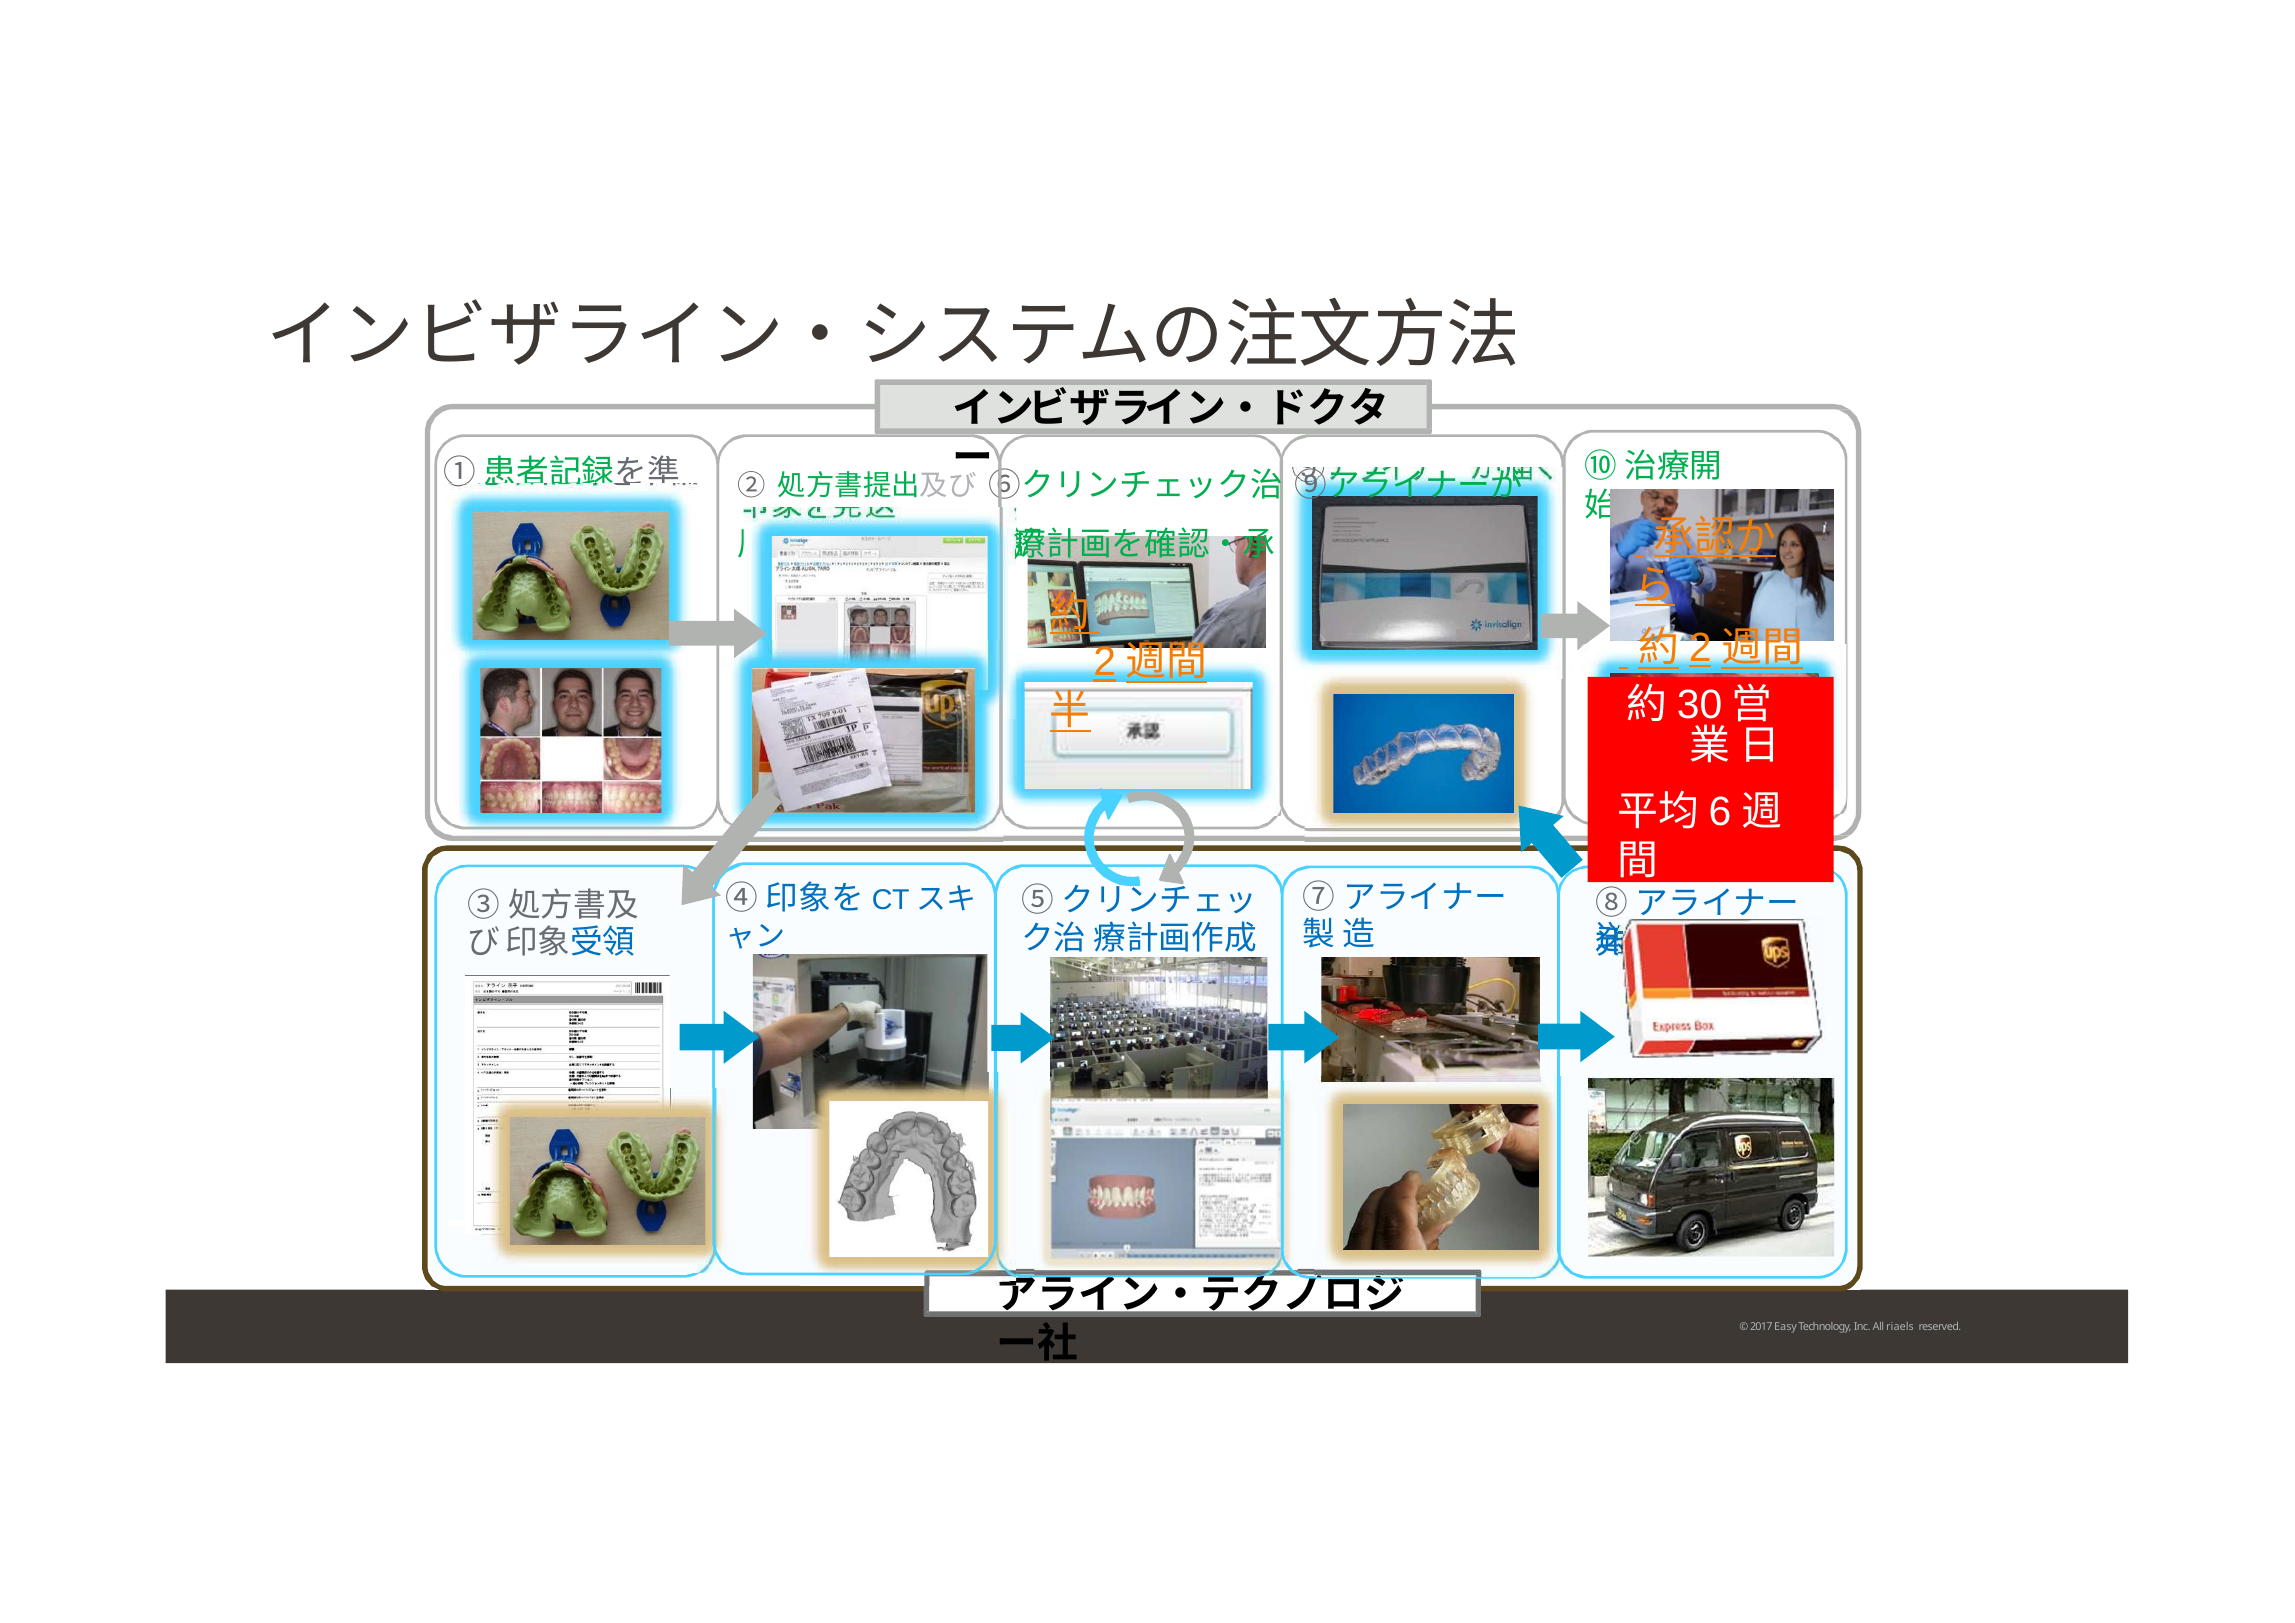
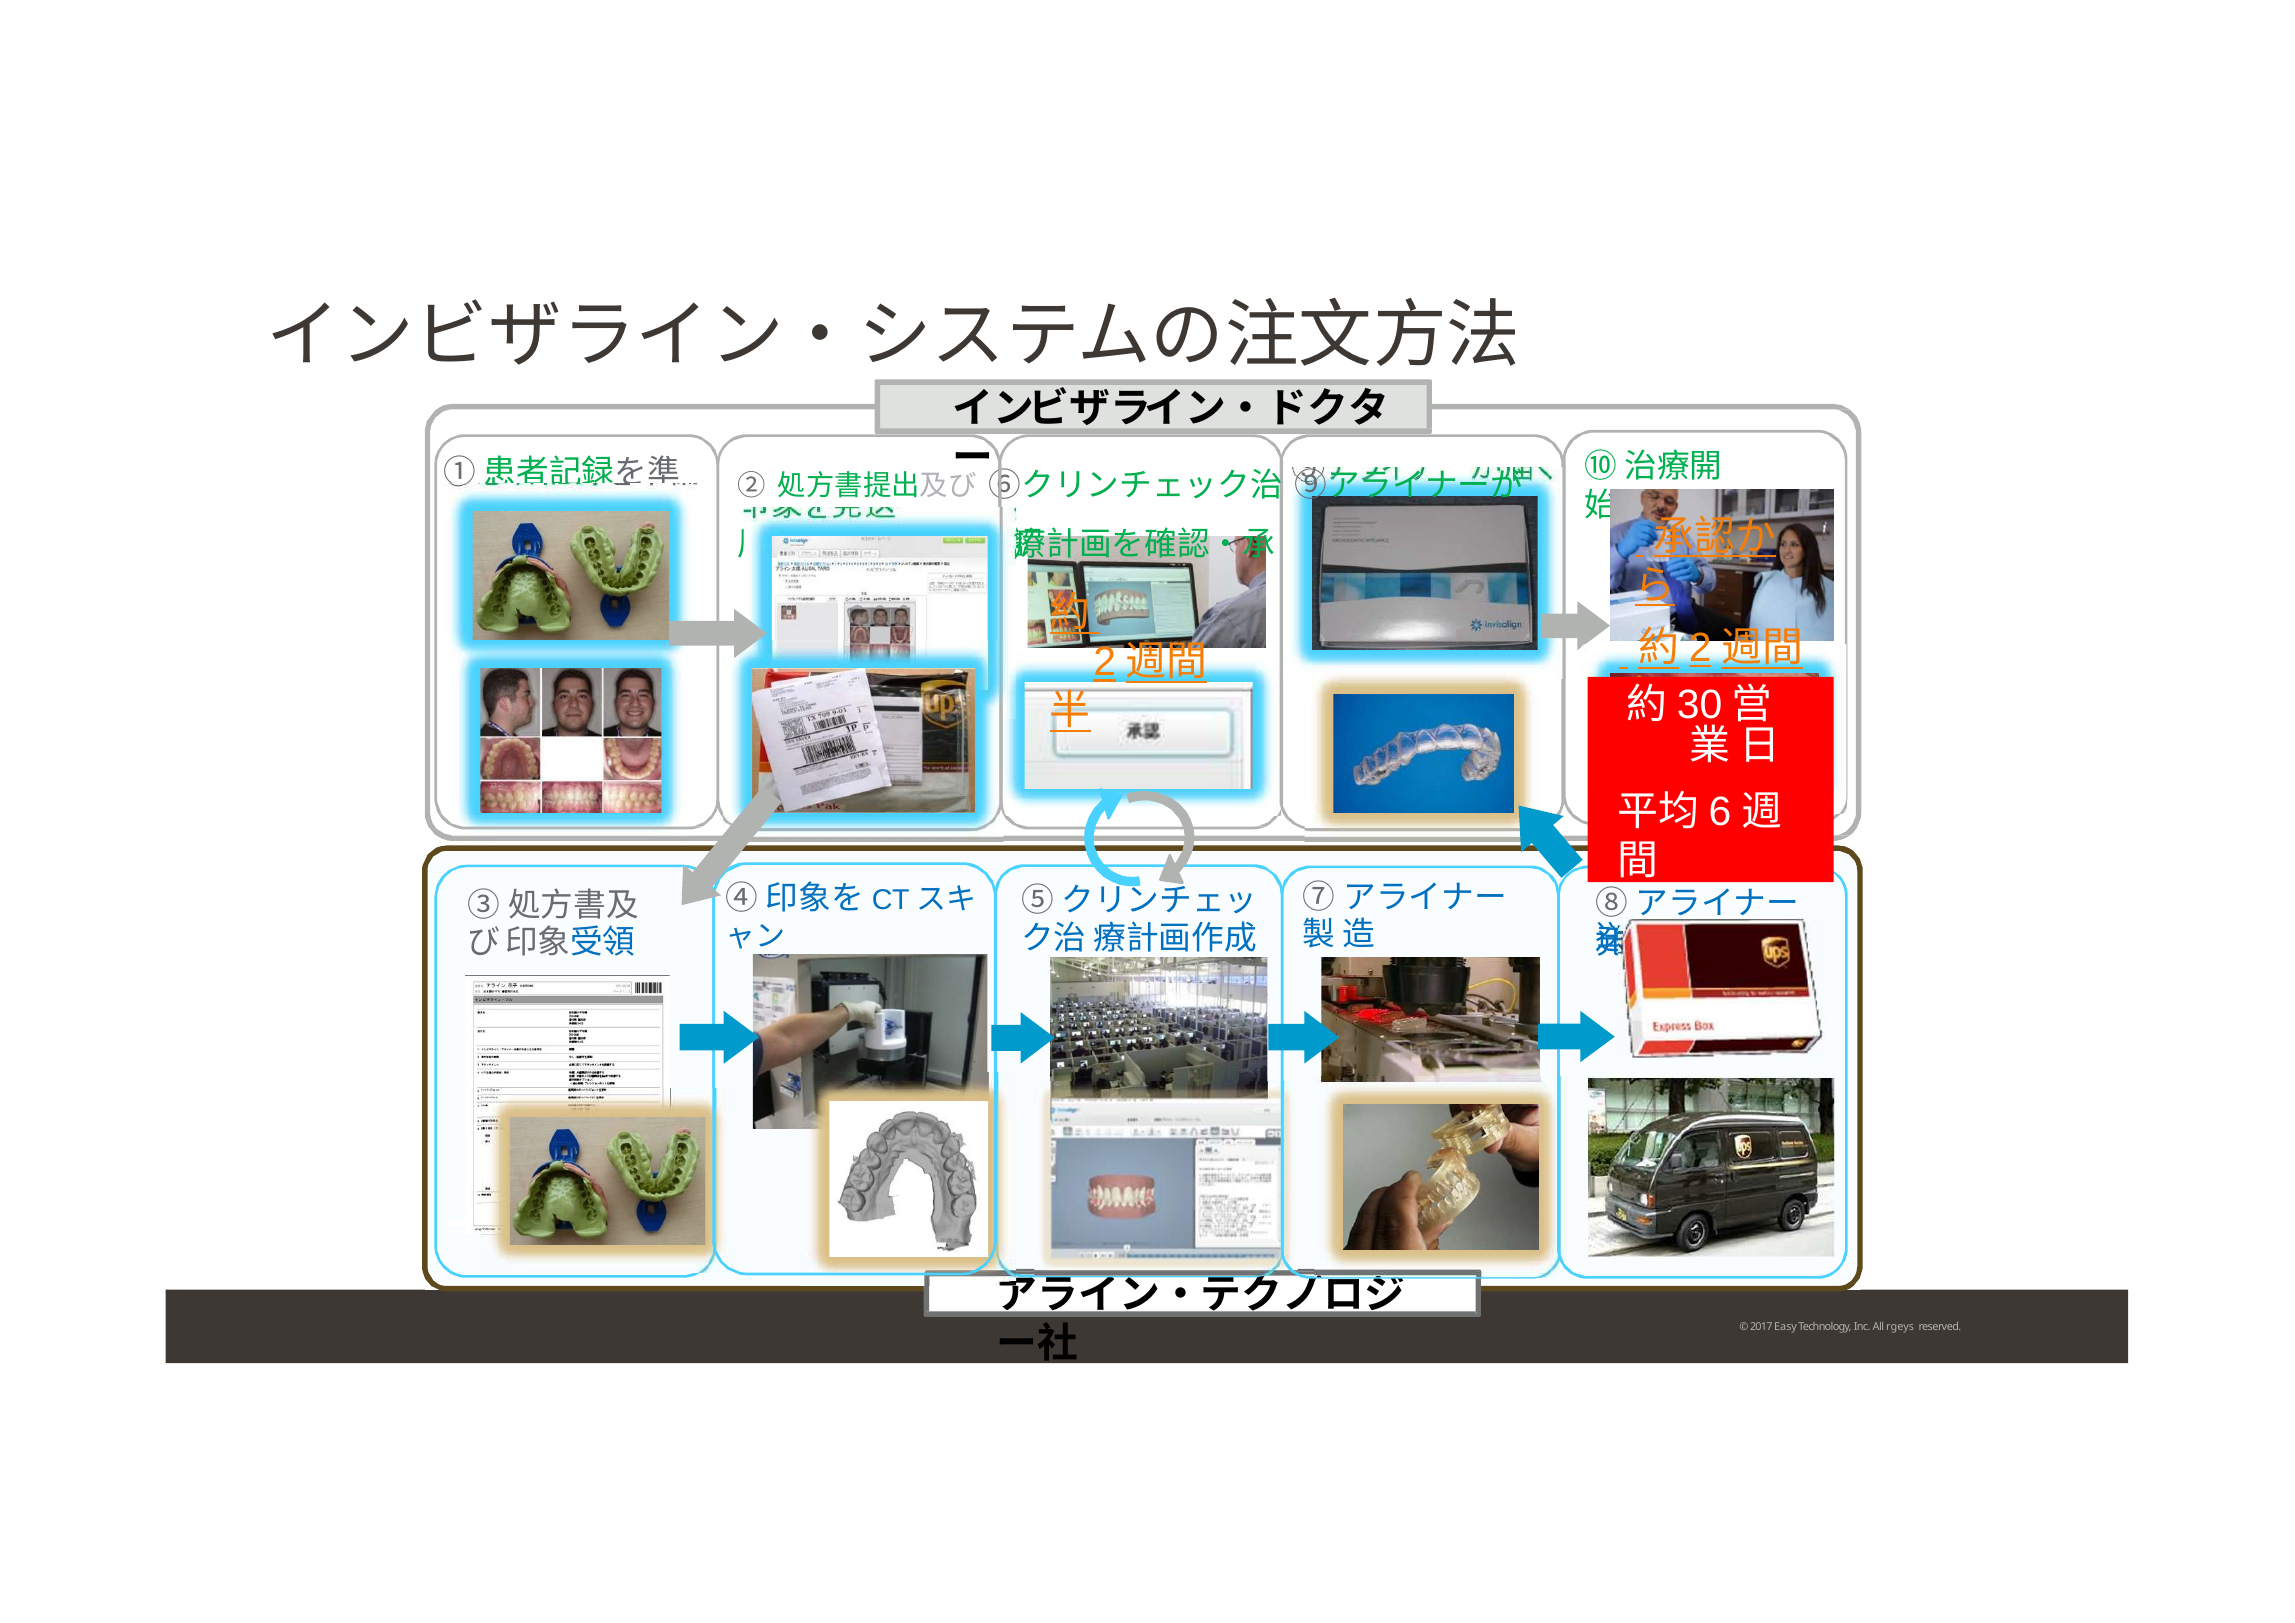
riaels: riaels -> rgeys (1900, 1327)
